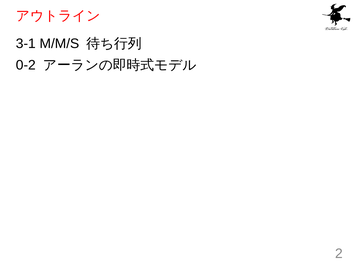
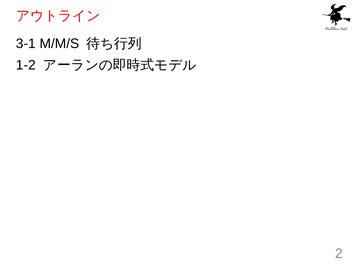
0-2: 0-2 -> 1-2 (26, 65)
